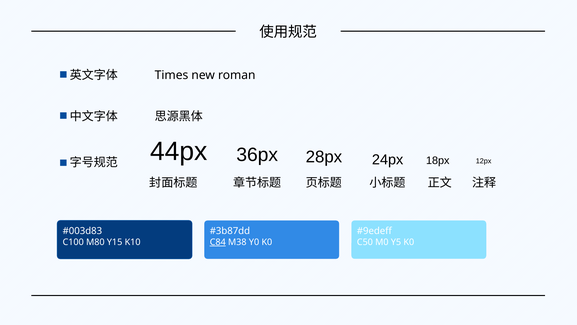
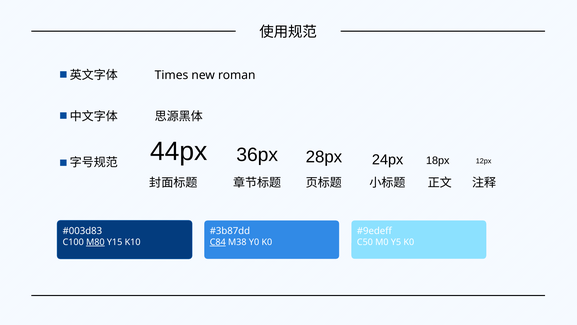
M80 underline: none -> present (95, 242)
